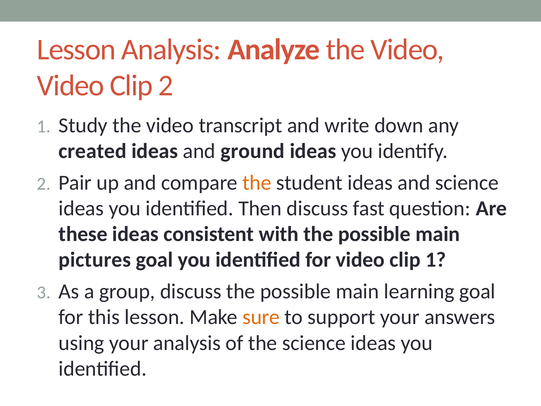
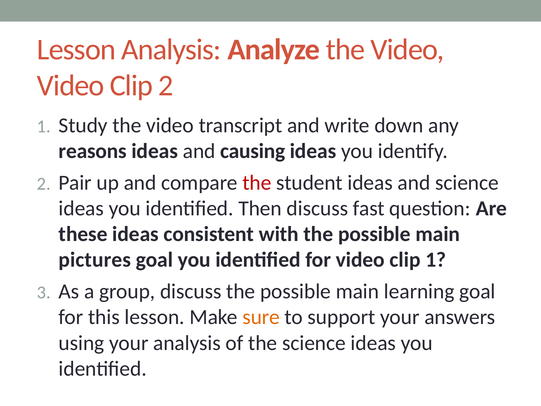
created: created -> reasons (93, 151)
ground: ground -> causing (253, 151)
the colour: orange -> red (257, 183)
